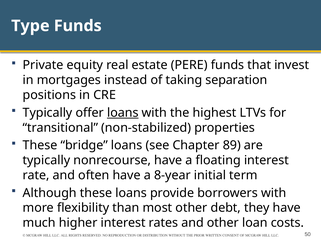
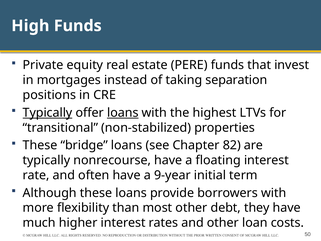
Type: Type -> High (30, 26)
Typically underline: none -> present (48, 113)
89: 89 -> 82 (232, 145)
8-year: 8-year -> 9-year (172, 175)
